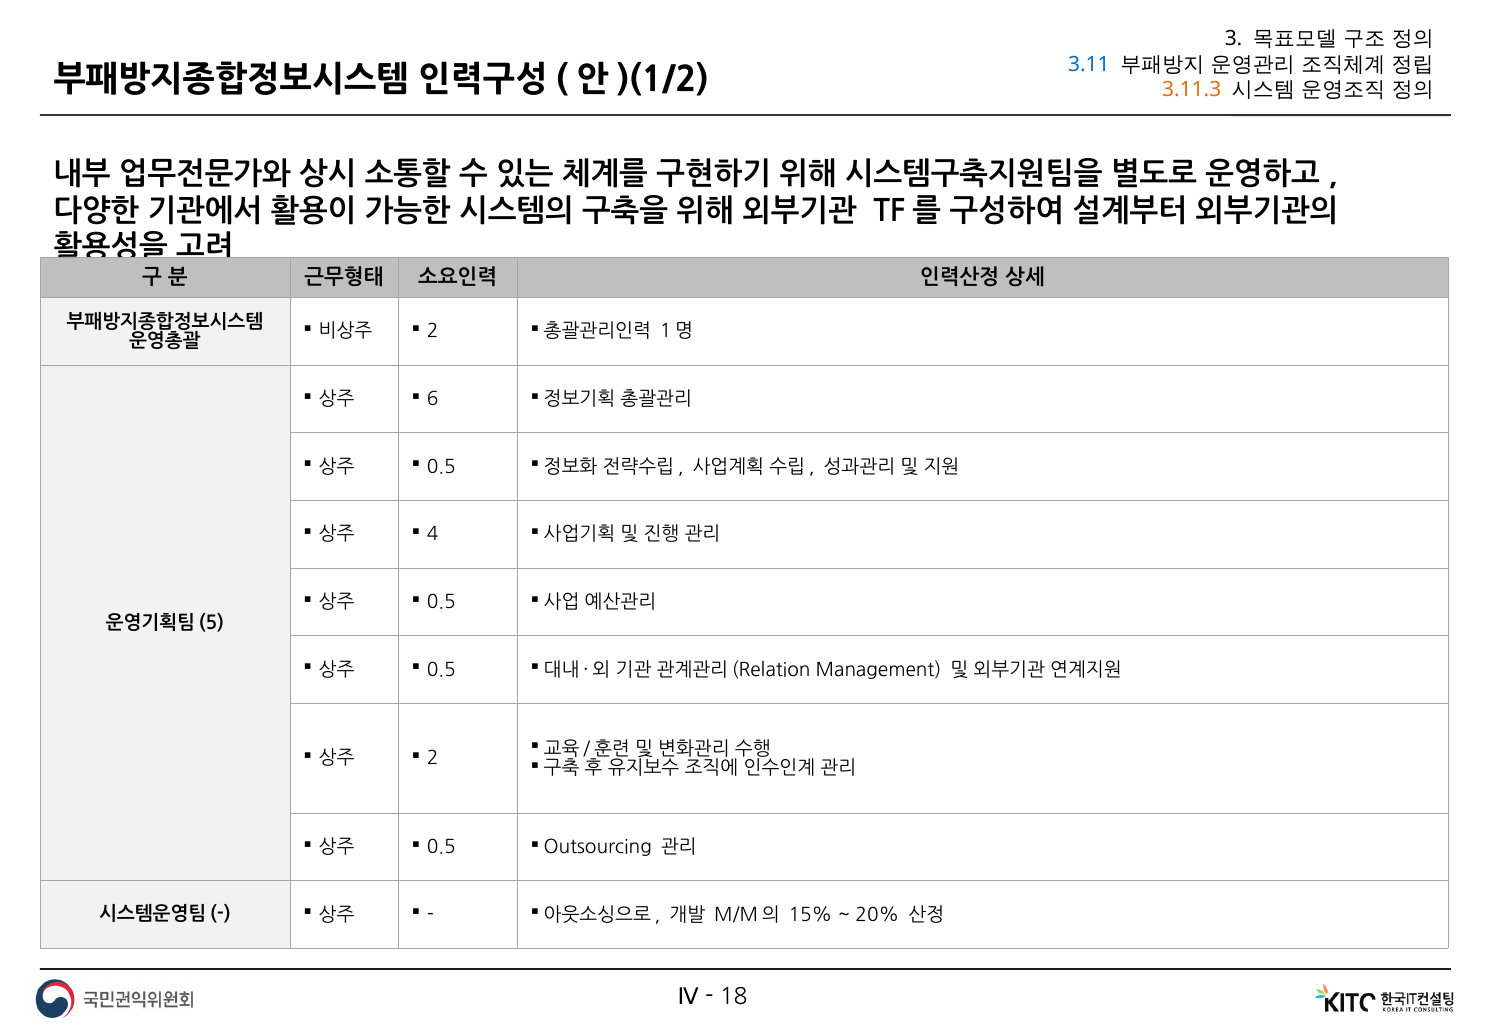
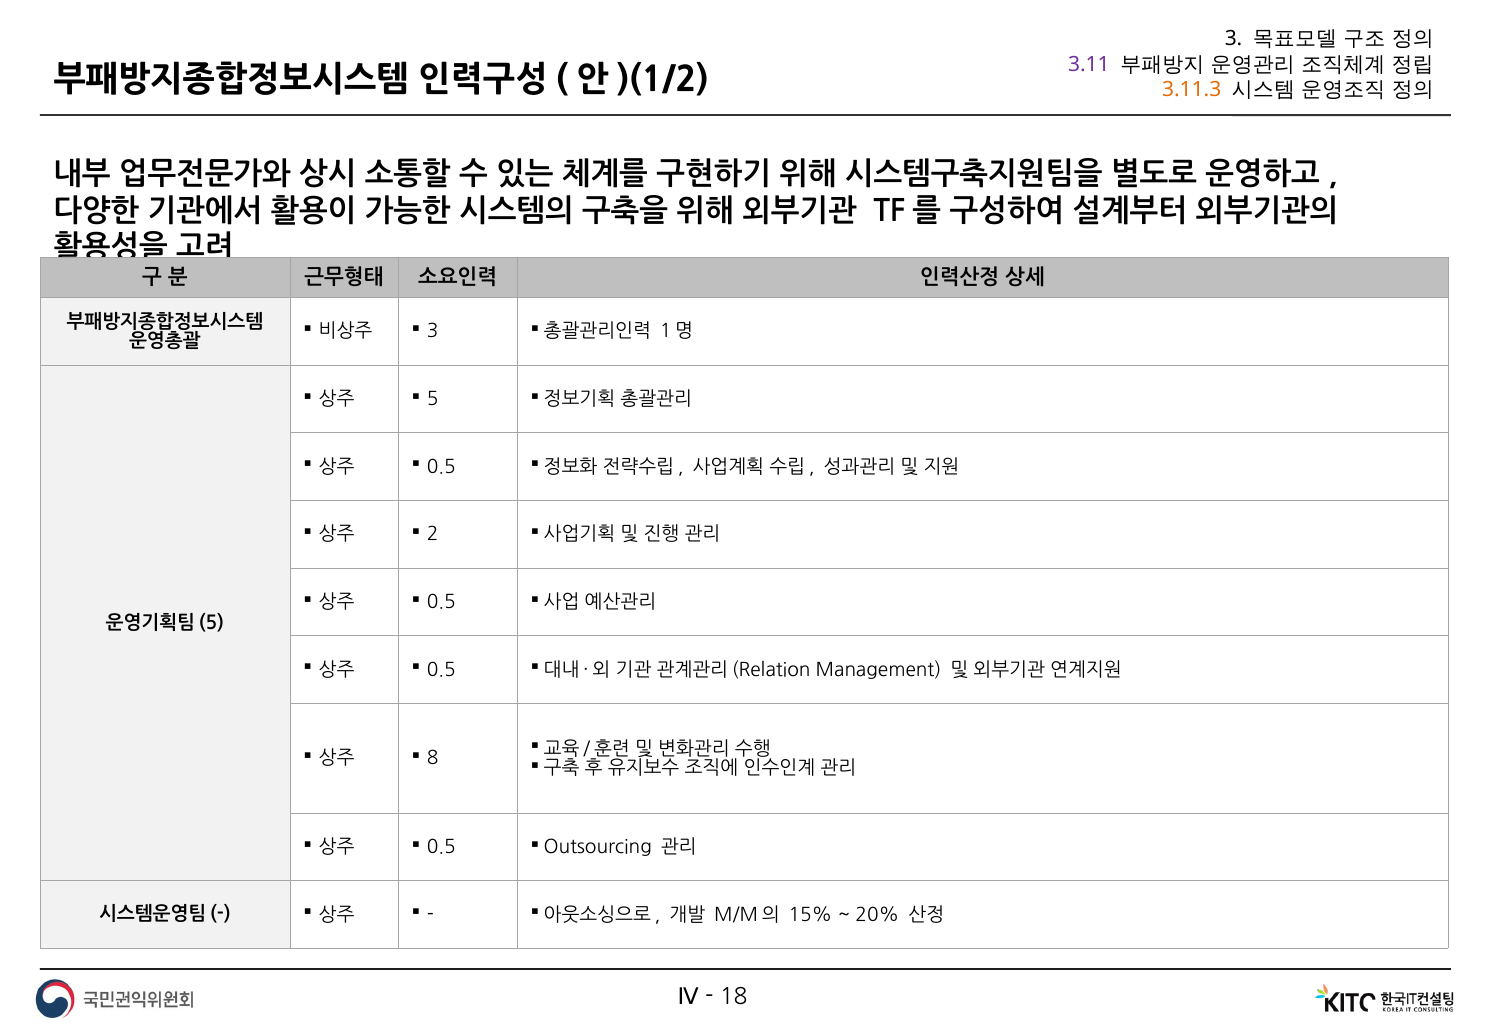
3.11 colour: blue -> purple (1089, 64)
2: 2 -> 3 (433, 332)
6: 6 -> 5 (433, 399)
4: 4 -> 2 (433, 534)
2: 2 -> 8 (433, 758)
